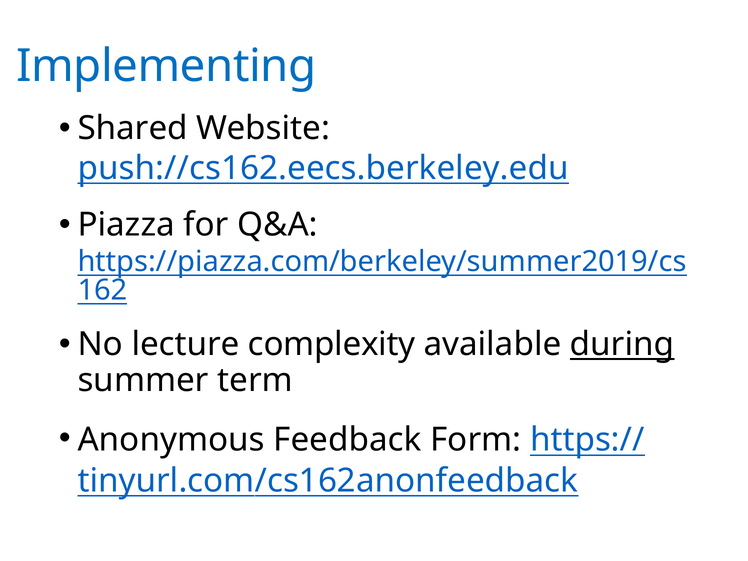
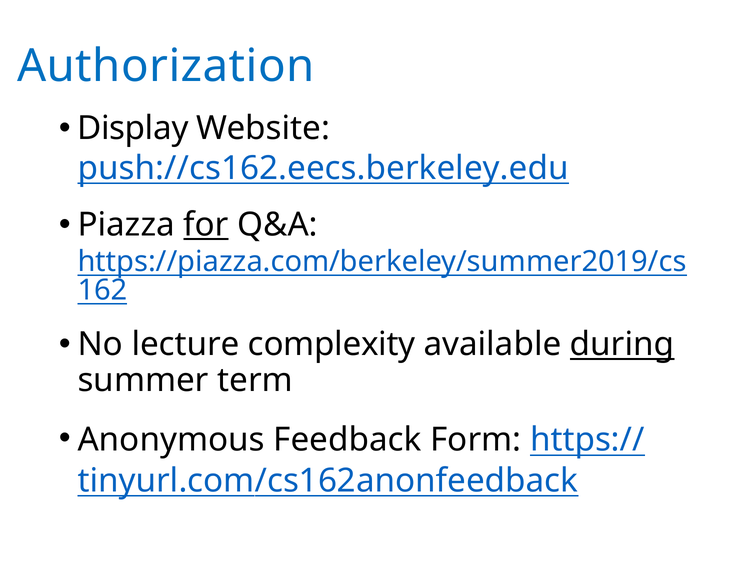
Implementing: Implementing -> Authorization (166, 66)
Shared: Shared -> Display (133, 128)
for underline: none -> present (206, 225)
